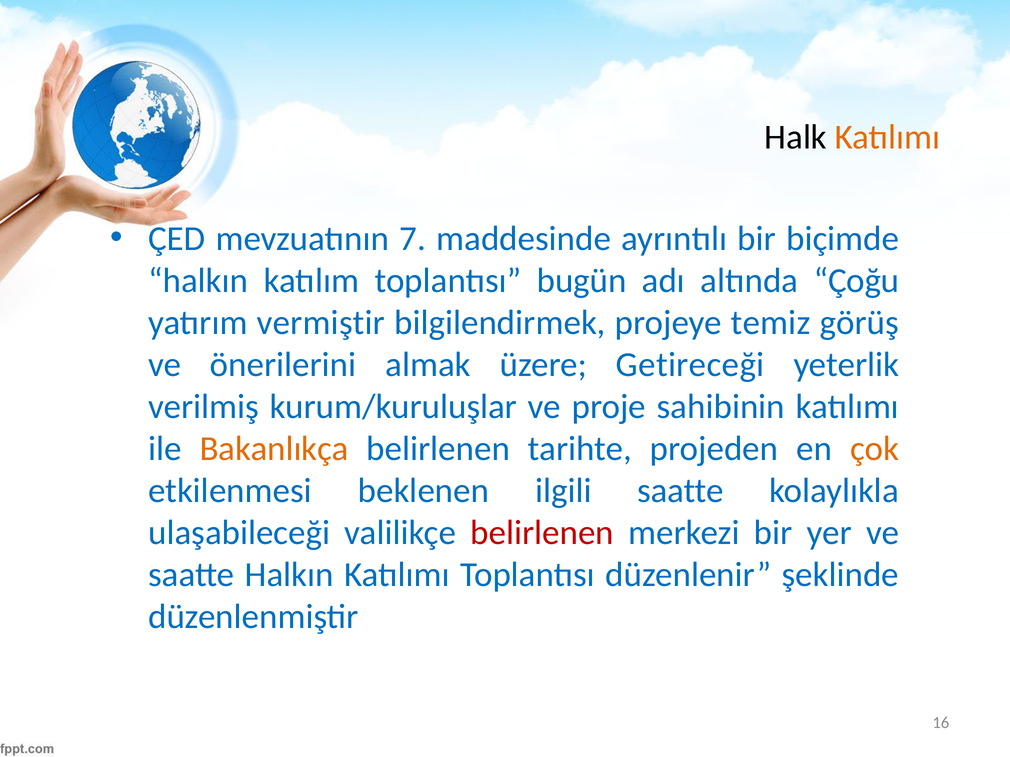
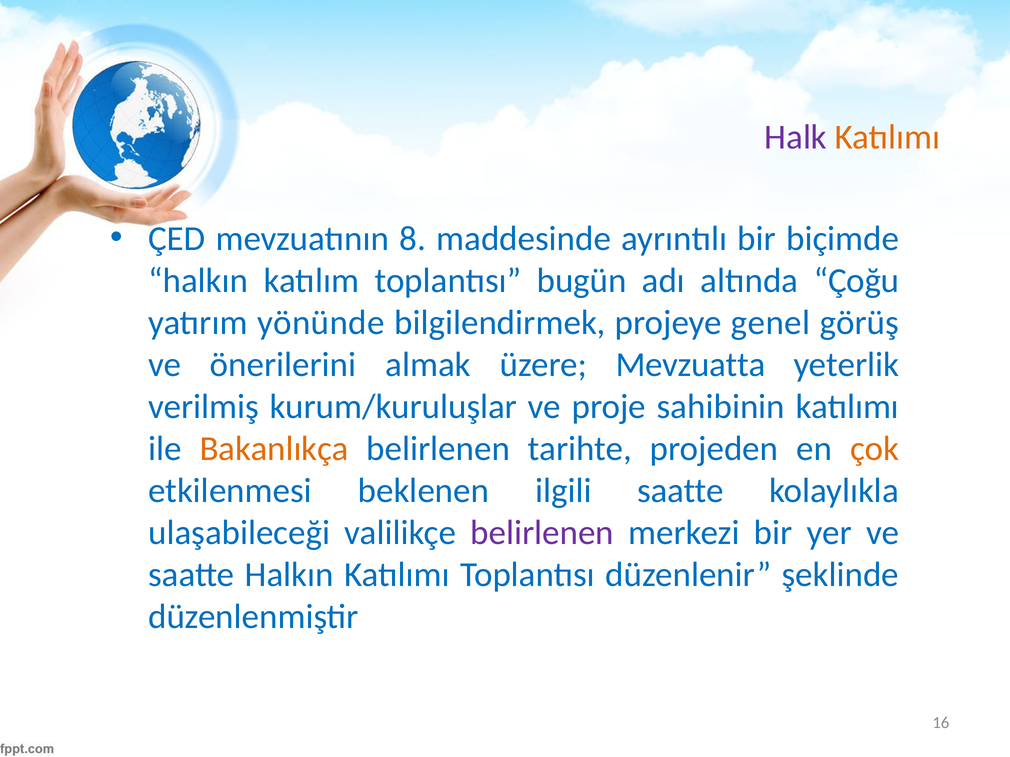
Halk colour: black -> purple (796, 137)
7: 7 -> 8 (413, 239)
vermiştir: vermiştir -> yönünde (321, 323)
temiz: temiz -> genel (771, 323)
Getireceği: Getireceği -> Mevzuatta (690, 365)
belirlenen colour: red -> purple (542, 533)
